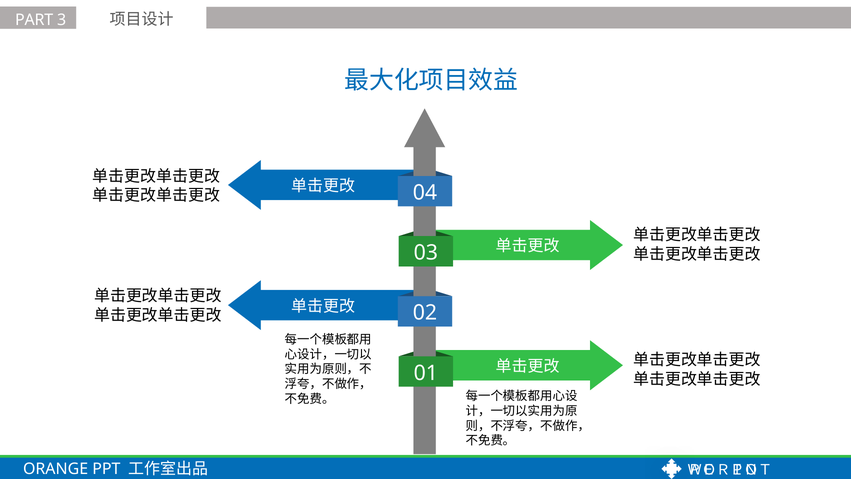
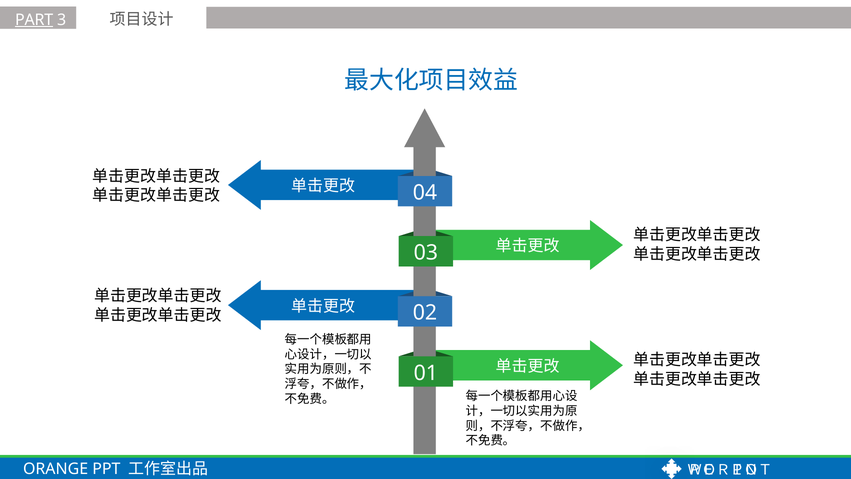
PART underline: none -> present (34, 20)
